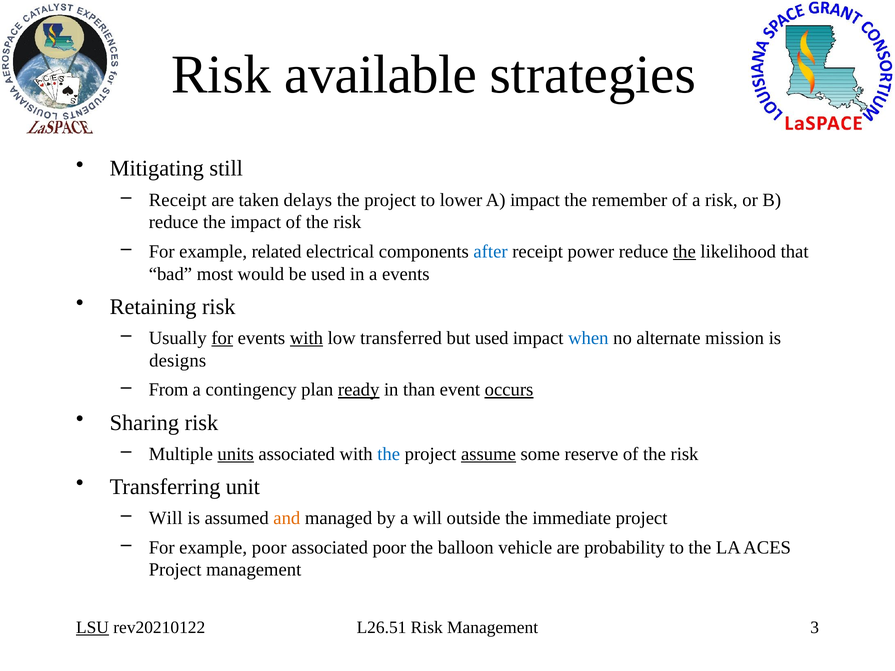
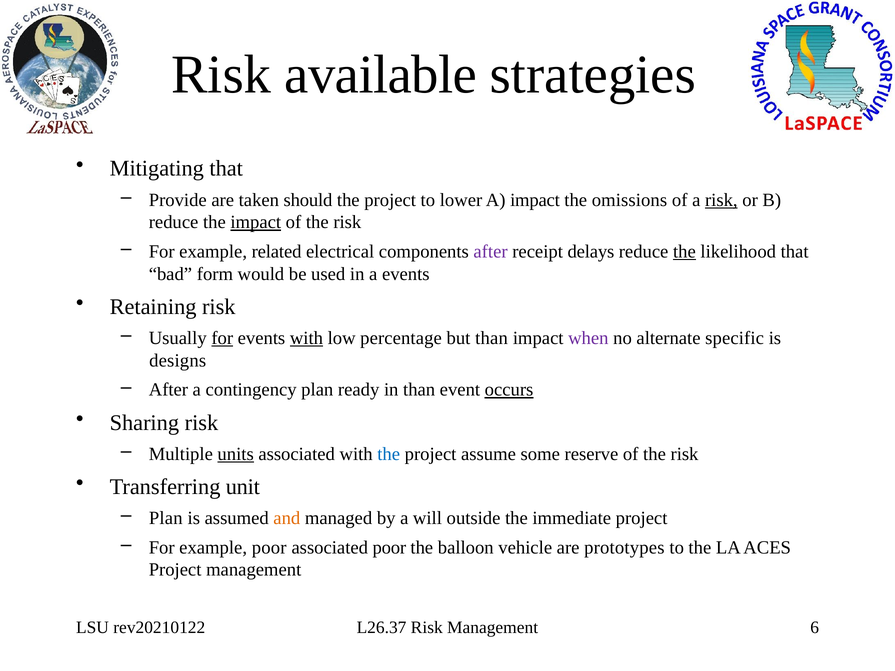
Mitigating still: still -> that (226, 169)
Receipt: Receipt -> Provide (178, 200)
delays: delays -> should (308, 200)
remember: remember -> omissions (629, 200)
risk underline: none -> present (721, 200)
impact underline: none -> present (256, 222)
after colour: blue -> purple (491, 252)
power: power -> delays (591, 252)
most: most -> form (215, 274)
transferred: transferred -> percentage (401, 338)
but used: used -> than (492, 338)
when colour: blue -> purple (588, 338)
mission: mission -> specific (735, 338)
From: From -> After (168, 390)
ready underline: present -> none (359, 390)
assume underline: present -> none (488, 454)
Will: Will -> Plan (166, 518)
probability: probability -> prototypes (624, 548)
LSU underline: present -> none (93, 628)
L26.51: L26.51 -> L26.37 (382, 628)
3: 3 -> 6 (815, 628)
